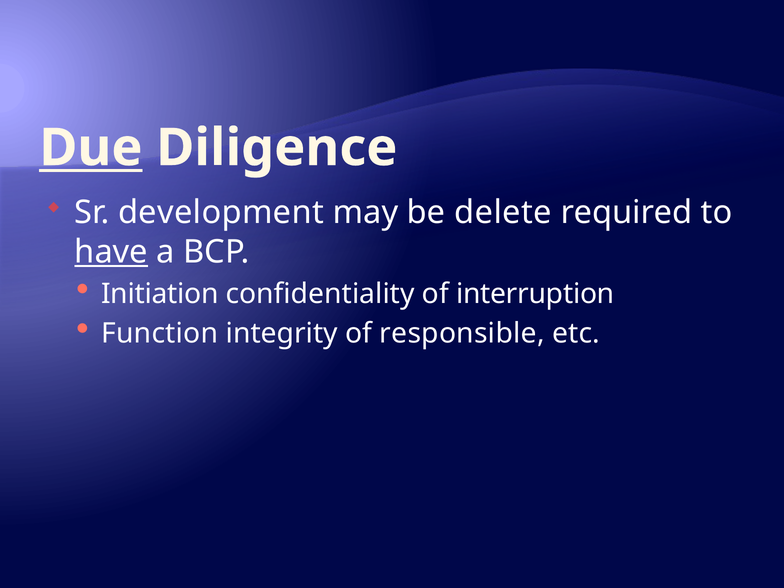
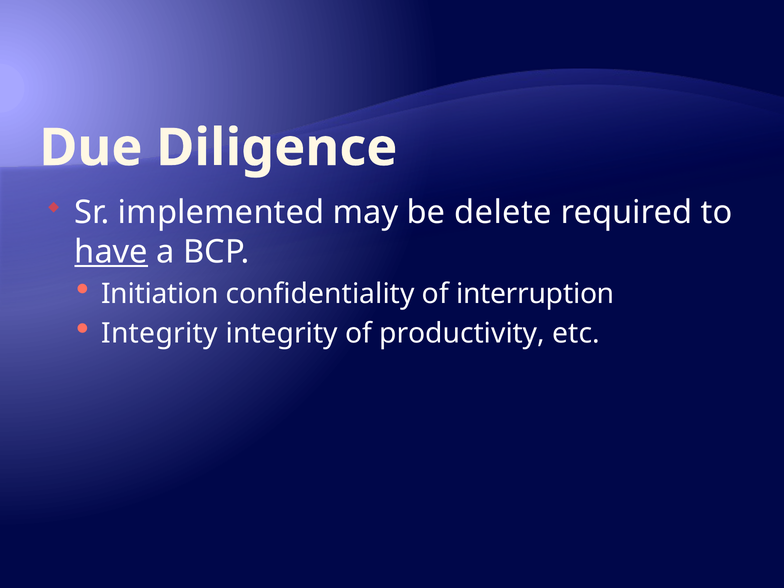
Due underline: present -> none (91, 148)
development: development -> implemented (221, 213)
Function: Function -> Integrity (160, 333)
responsible: responsible -> productivity (462, 333)
